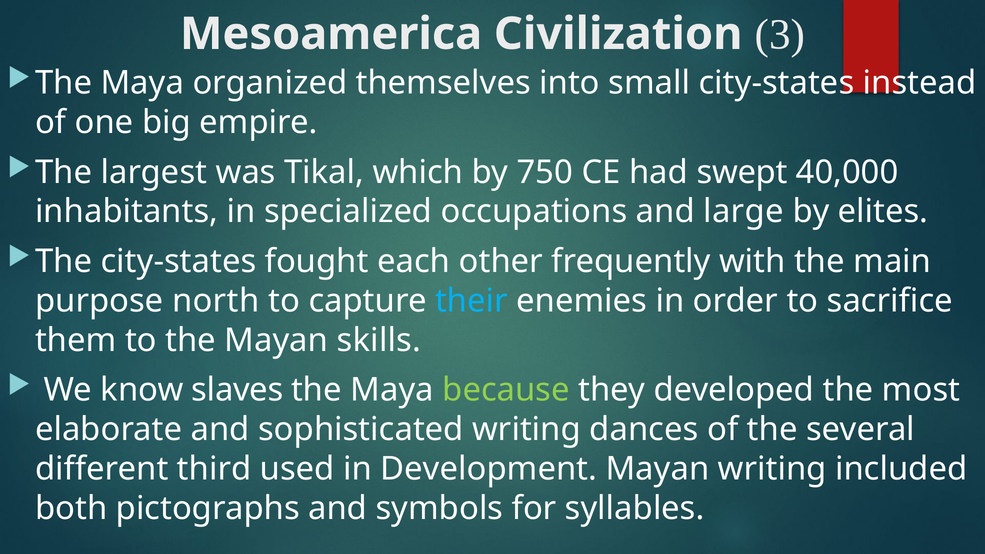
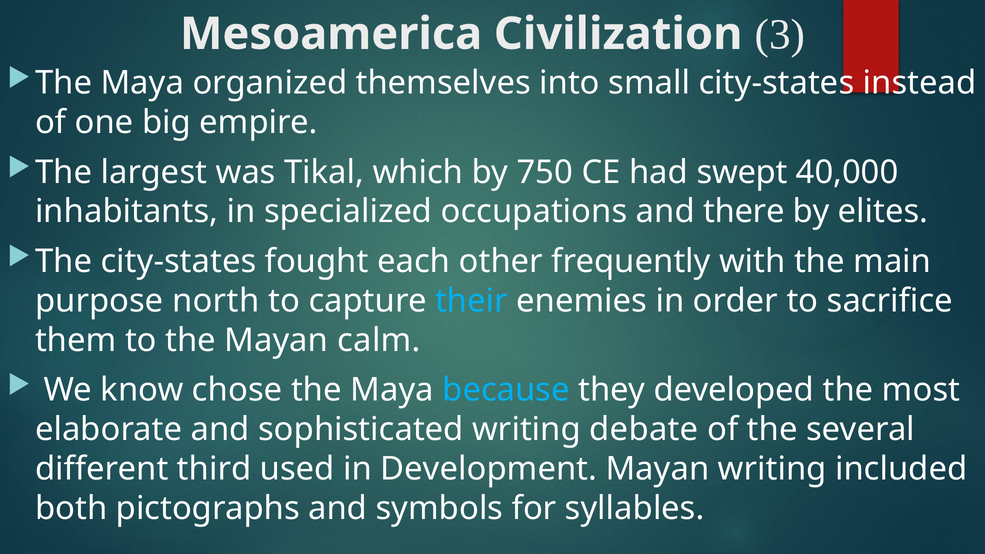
large: large -> there (744, 212)
skills: skills -> calm (379, 340)
slaves: slaves -> chose (237, 390)
because colour: light green -> light blue (506, 390)
dances: dances -> debate (644, 429)
